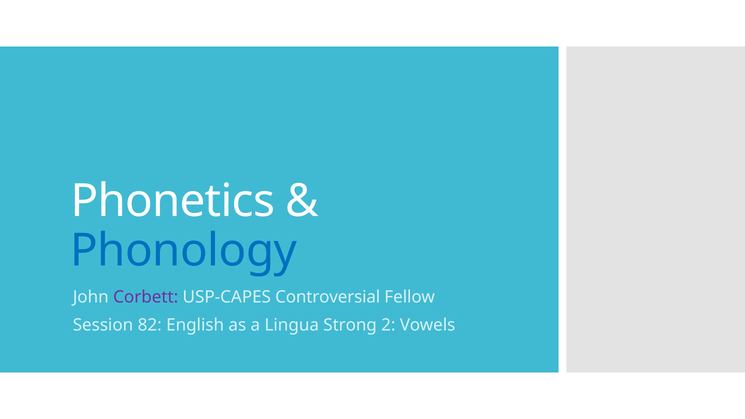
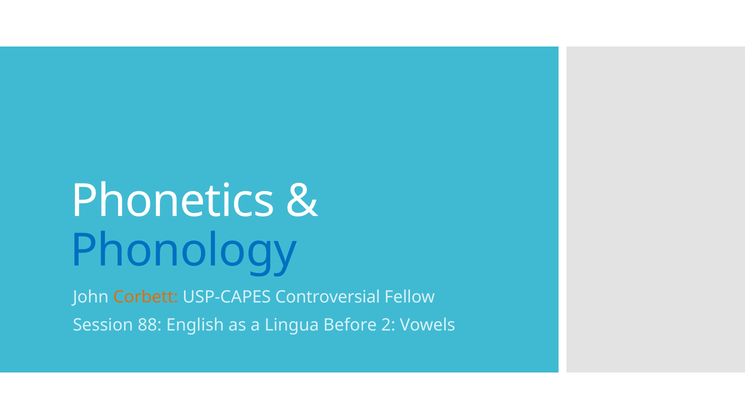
Corbett colour: purple -> orange (146, 297)
82: 82 -> 88 (150, 325)
Strong: Strong -> Before (350, 325)
